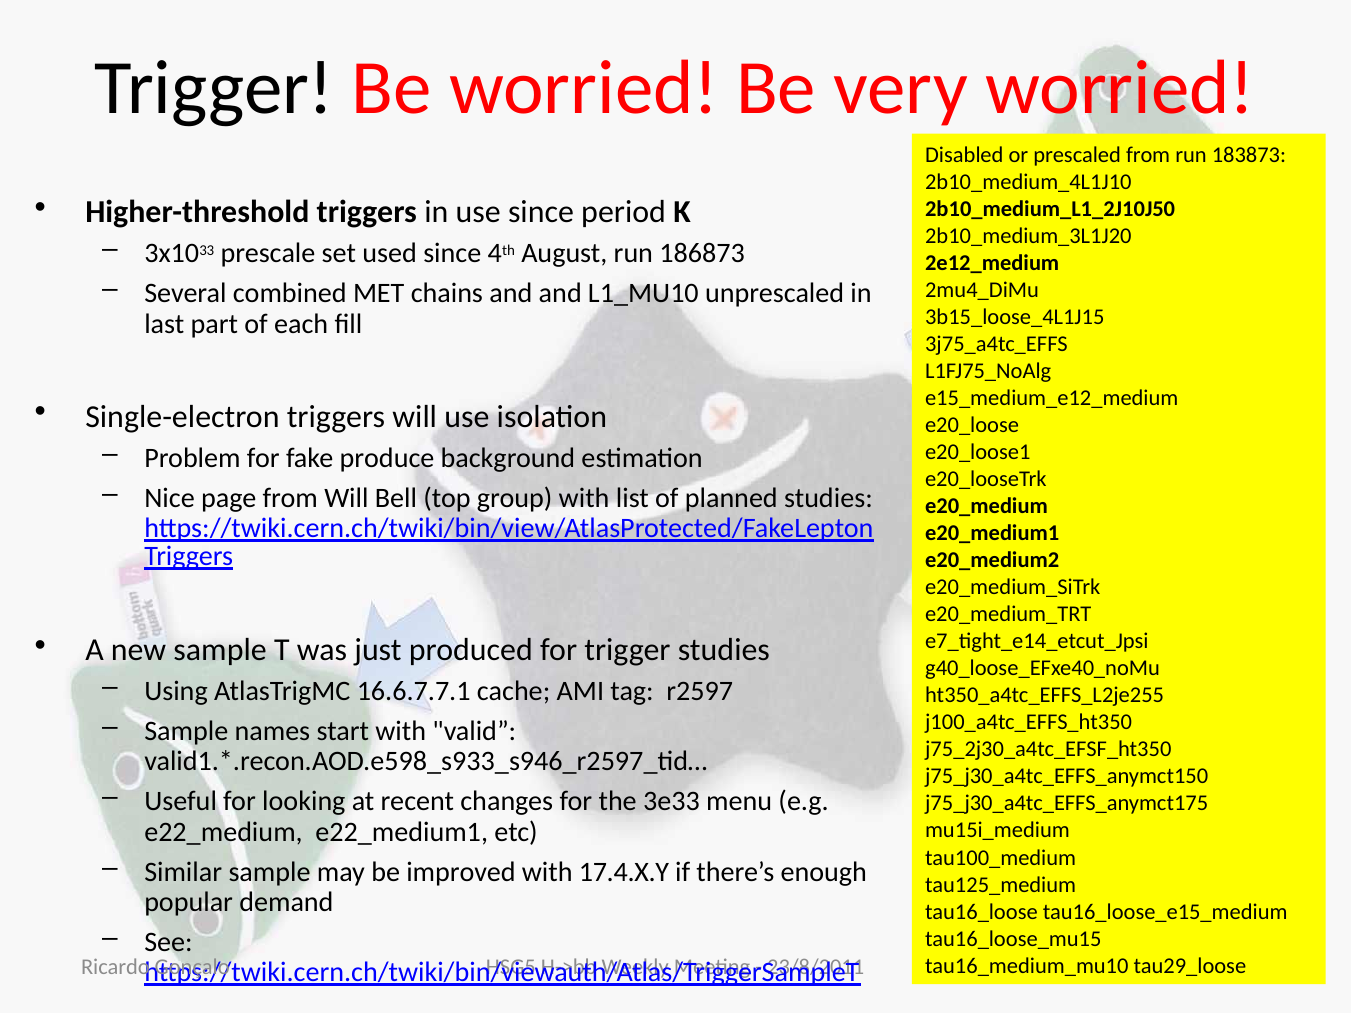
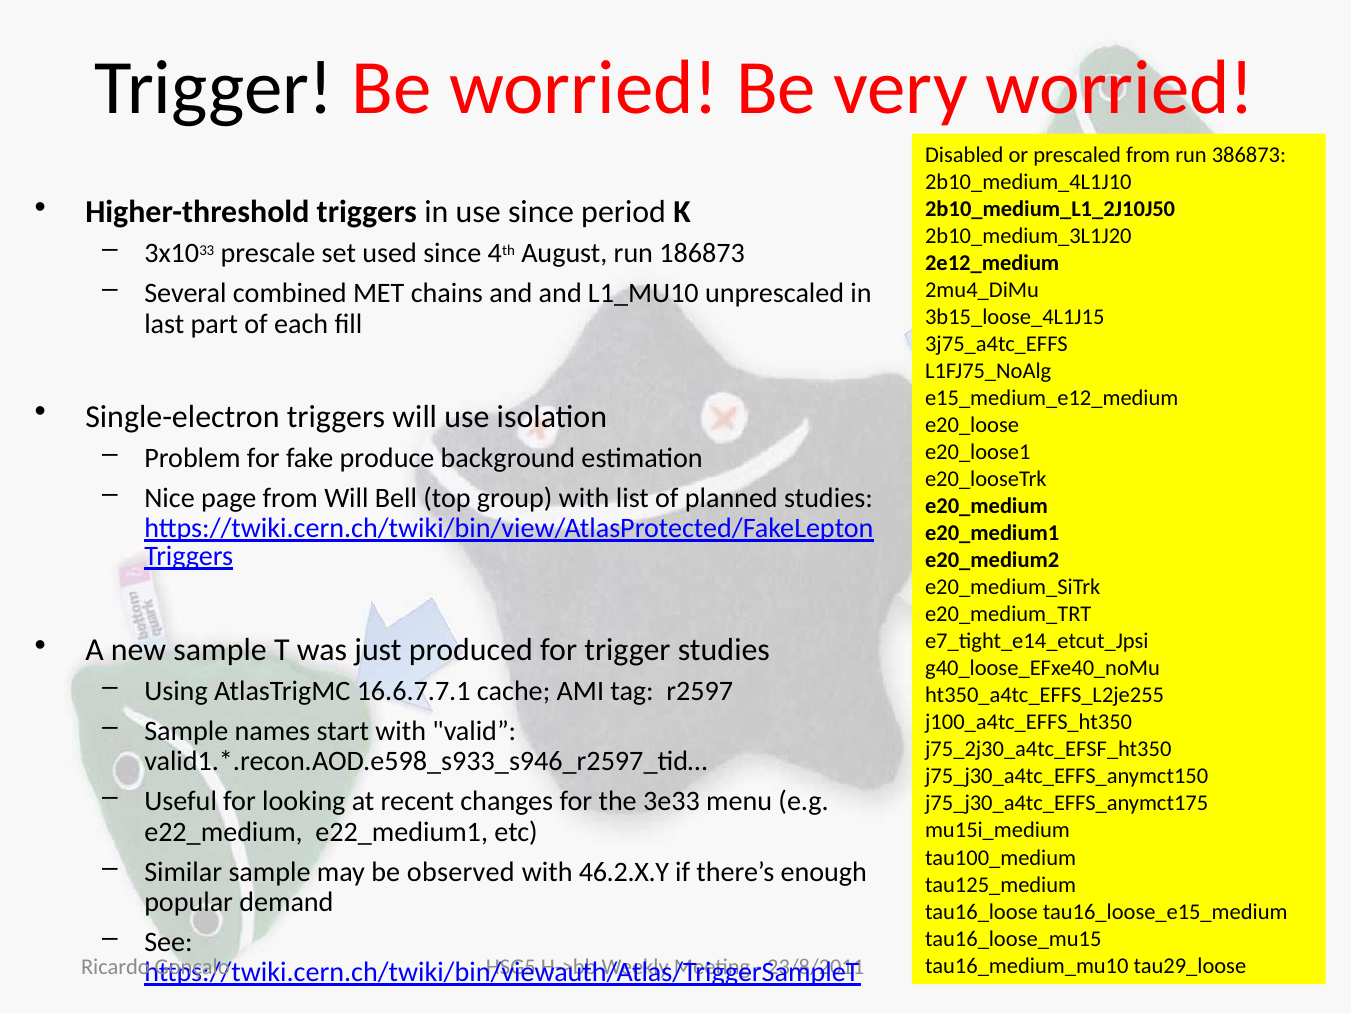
183873: 183873 -> 386873 (1249, 155)
improved: improved -> observed (461, 872)
17.4.X.Y: 17.4.X.Y -> 46.2.X.Y (624, 872)
